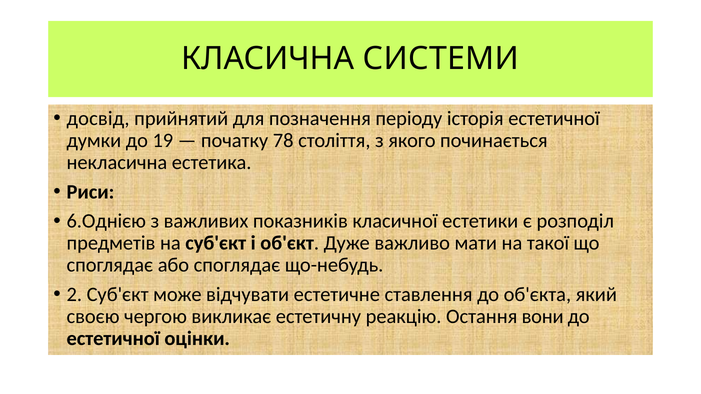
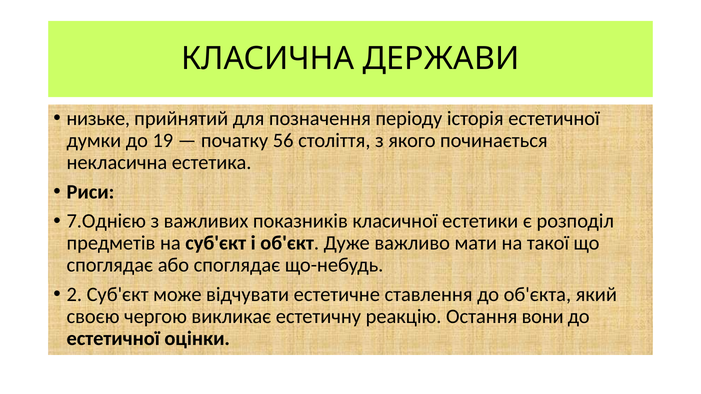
СИСТЕМИ: СИСТЕМИ -> ДЕРЖАВИ (441, 59)
досвід: досвід -> низьке (98, 118)
78: 78 -> 56 (283, 141)
6.Однією: 6.Однією -> 7.Однією (106, 221)
